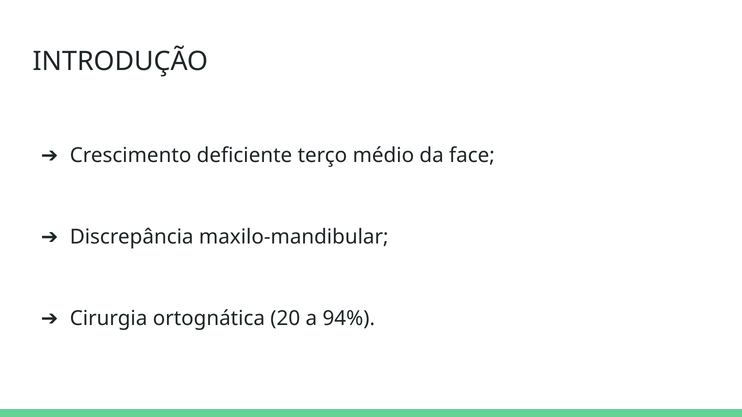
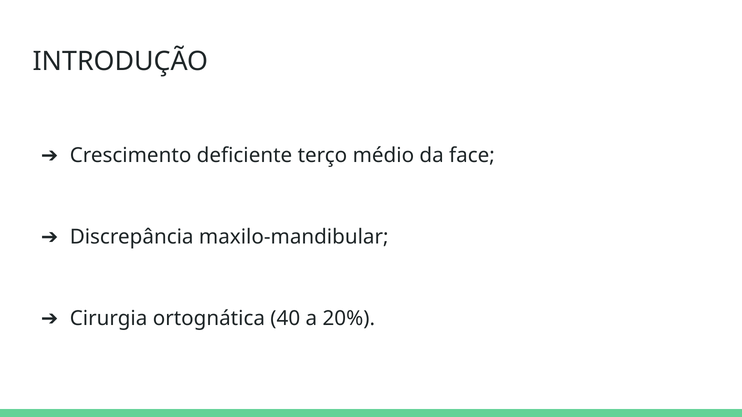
20: 20 -> 40 (285, 319)
94%: 94% -> 20% (349, 319)
